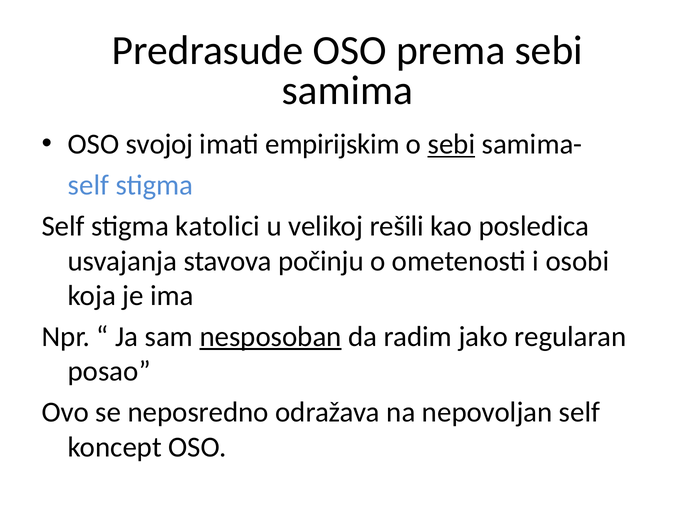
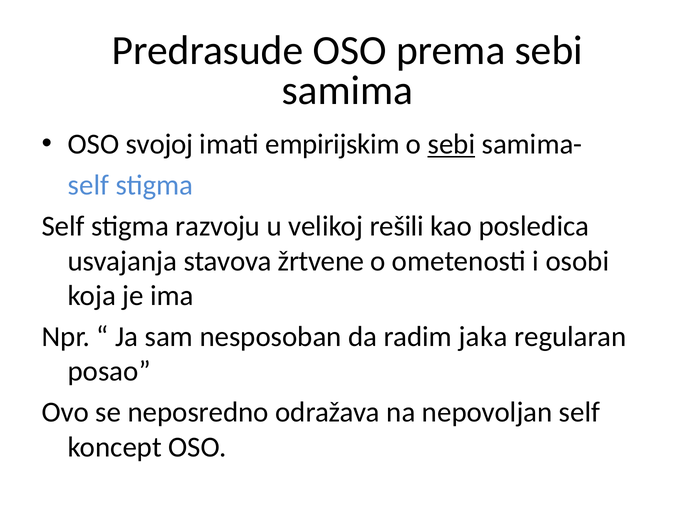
katolici: katolici -> razvoju (218, 226)
počinju: počinju -> žrtvene (321, 261)
nesposoban underline: present -> none (271, 337)
jako: jako -> jaka (483, 337)
